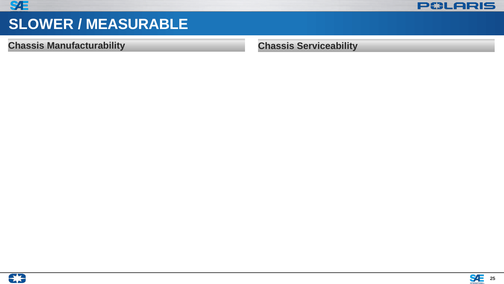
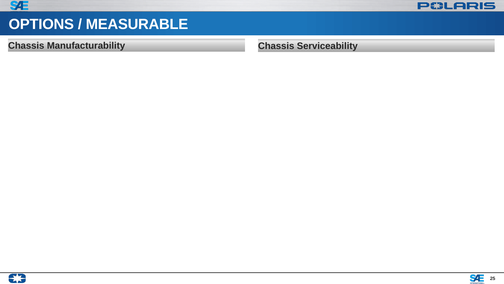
SLOWER: SLOWER -> OPTIONS (41, 24)
